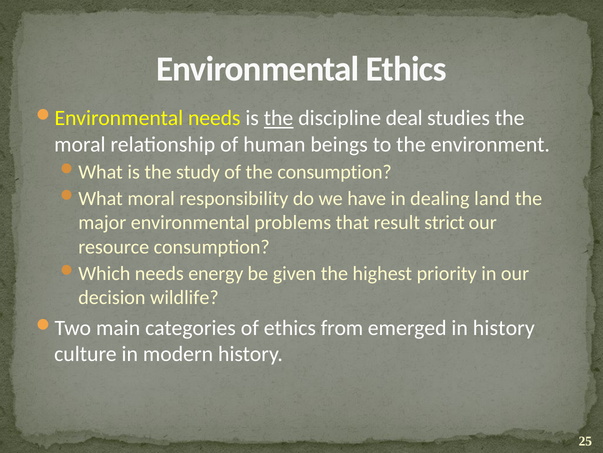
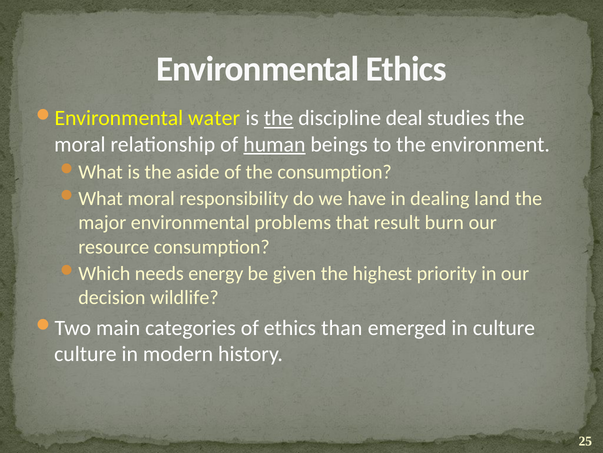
needs: needs -> water (214, 118)
human underline: none -> present (274, 144)
study: study -> aside (198, 172)
strict: strict -> burn (444, 222)
from: from -> than (342, 328)
in history: history -> culture (504, 328)
